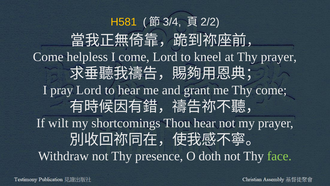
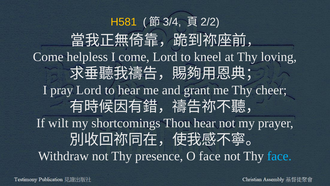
Thy prayer: prayer -> loving (279, 57)
Thy come: come -> cheer (271, 90)
O doth: doth -> face (210, 156)
face colour: light green -> light blue (279, 156)
